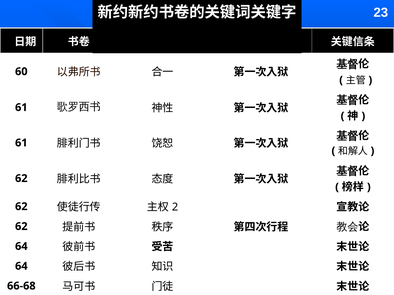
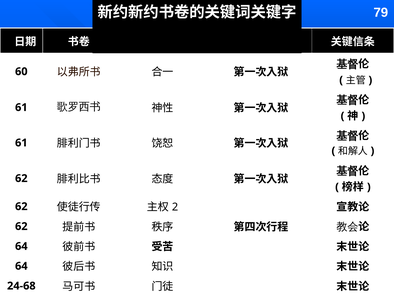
23: 23 -> 79 (381, 13)
66-68: 66-68 -> 24-68 (21, 286)
